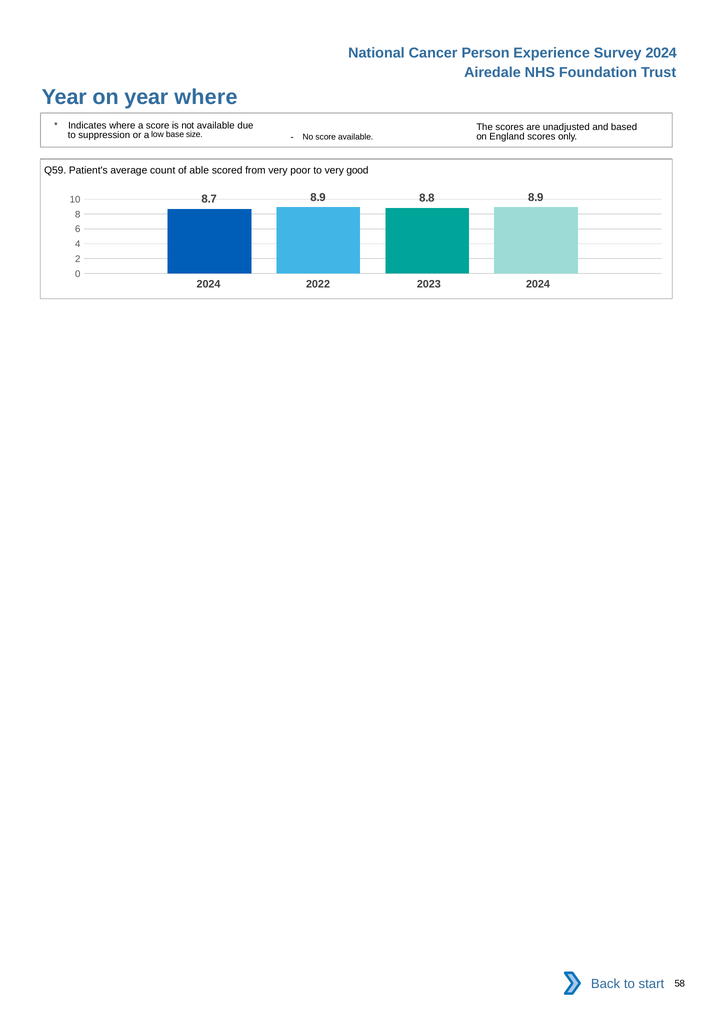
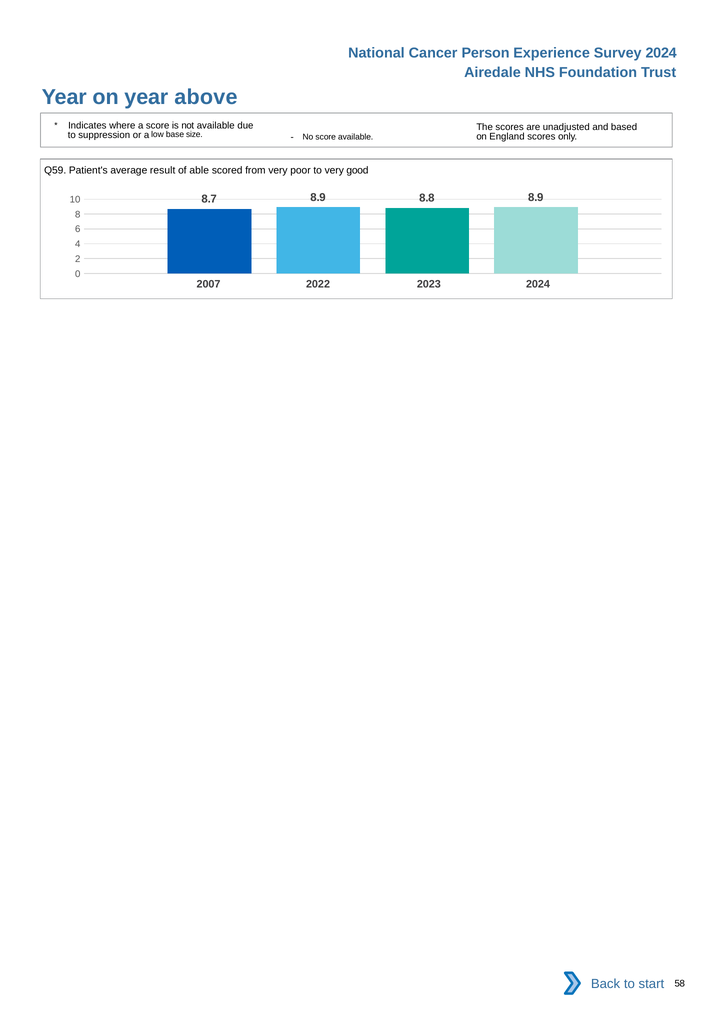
year where: where -> above (206, 97)
count: count -> result (163, 170)
2024: 2024 -> 2007 (209, 284)
